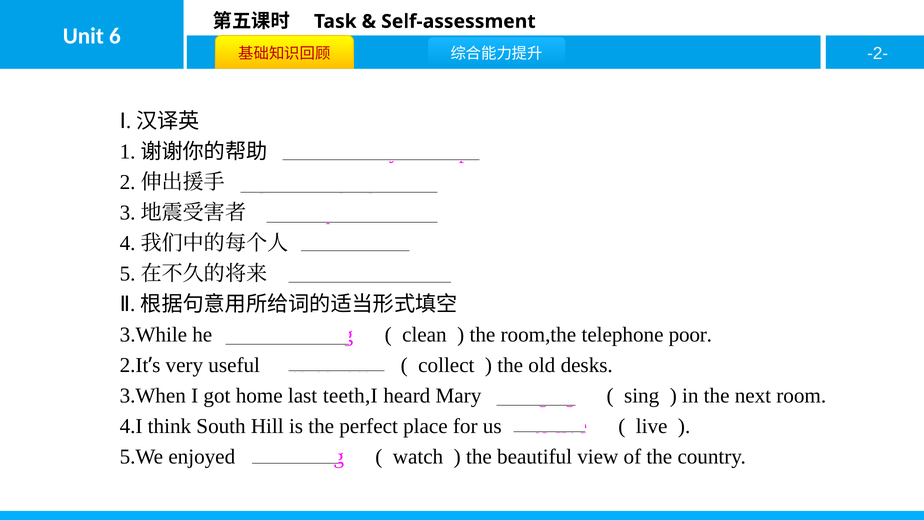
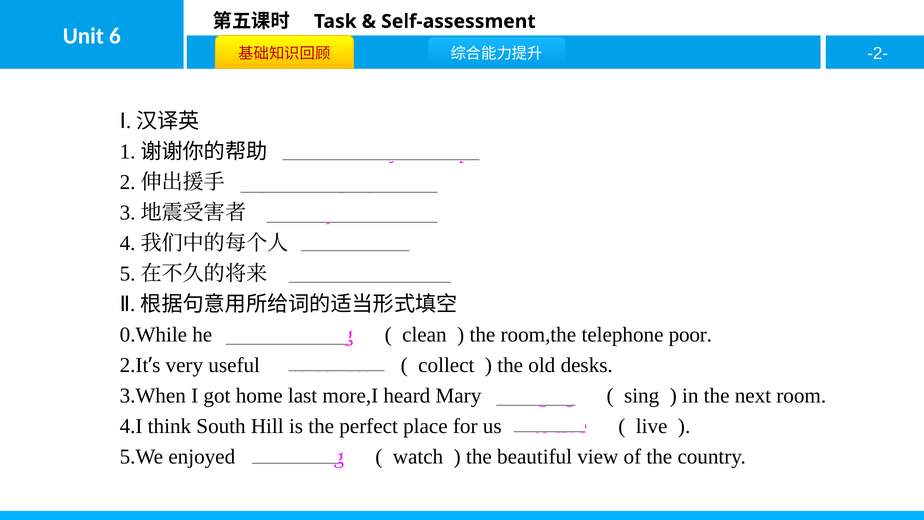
3.While: 3.While -> 0.While (153, 335)
teeth,I: teeth,I -> more,I (350, 396)
